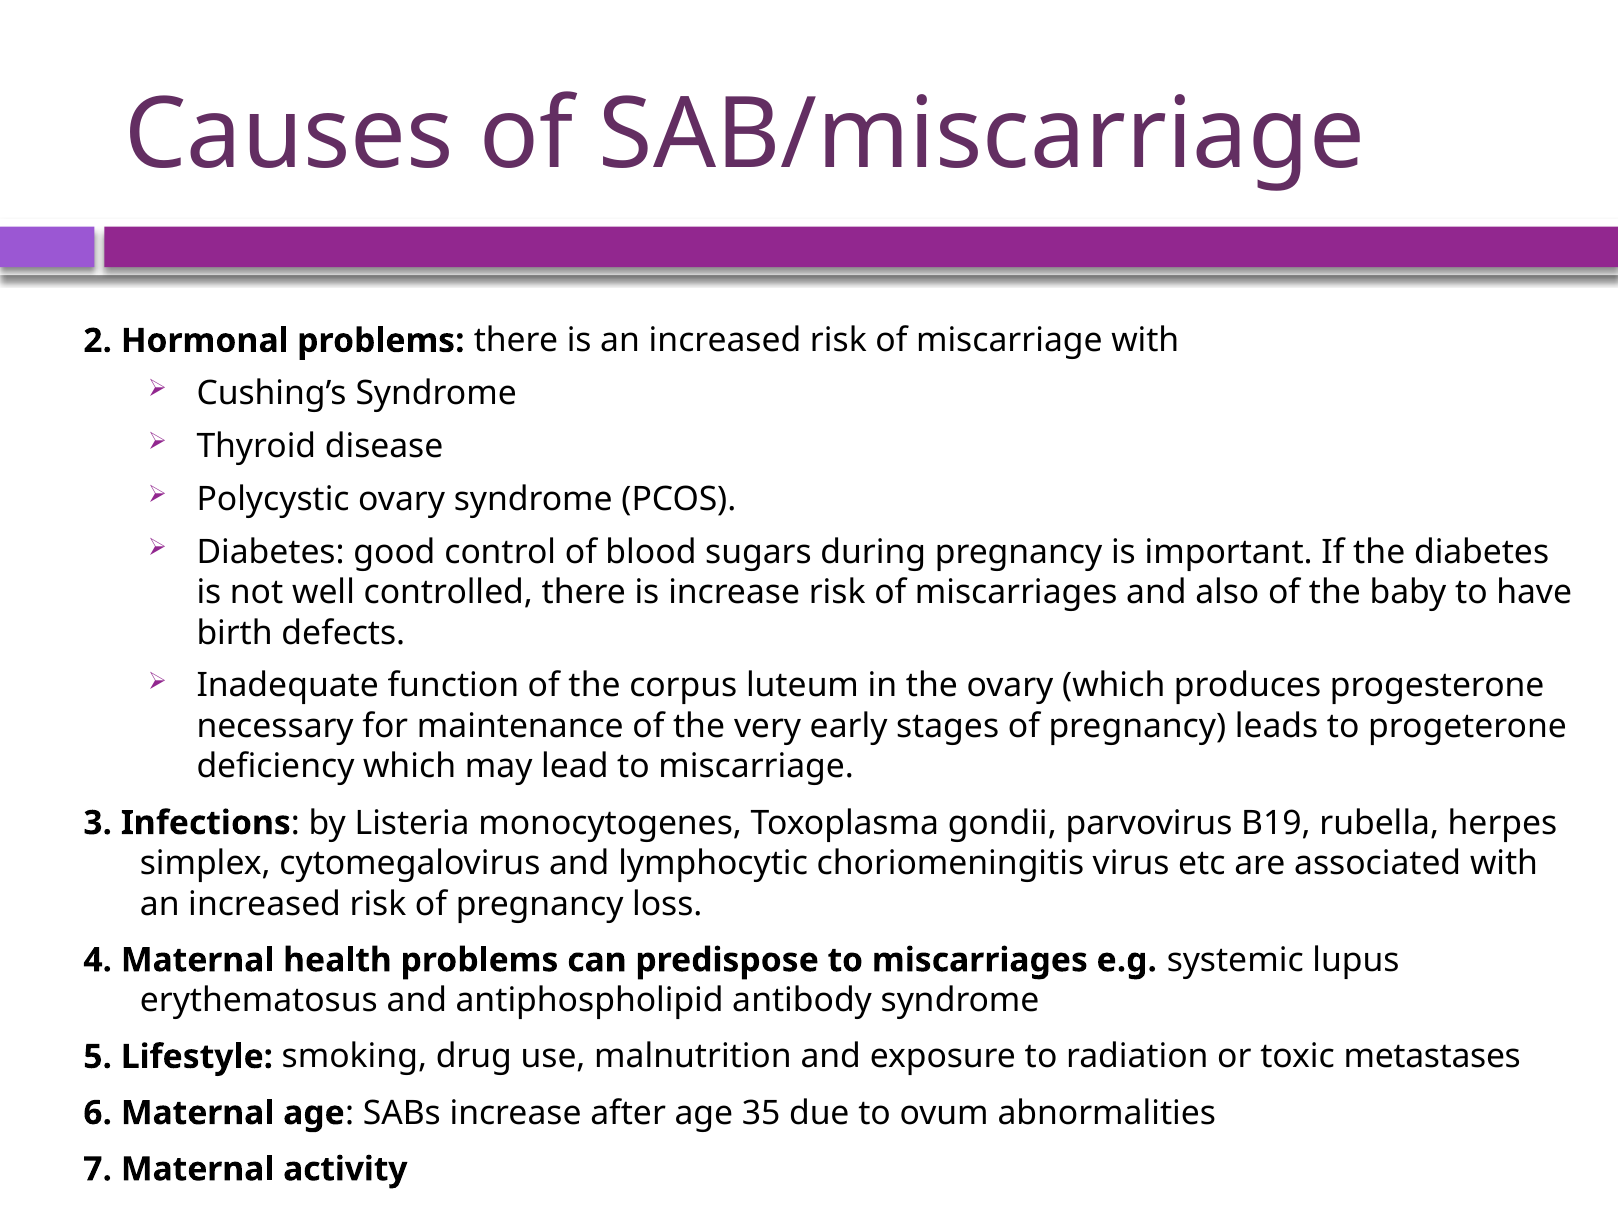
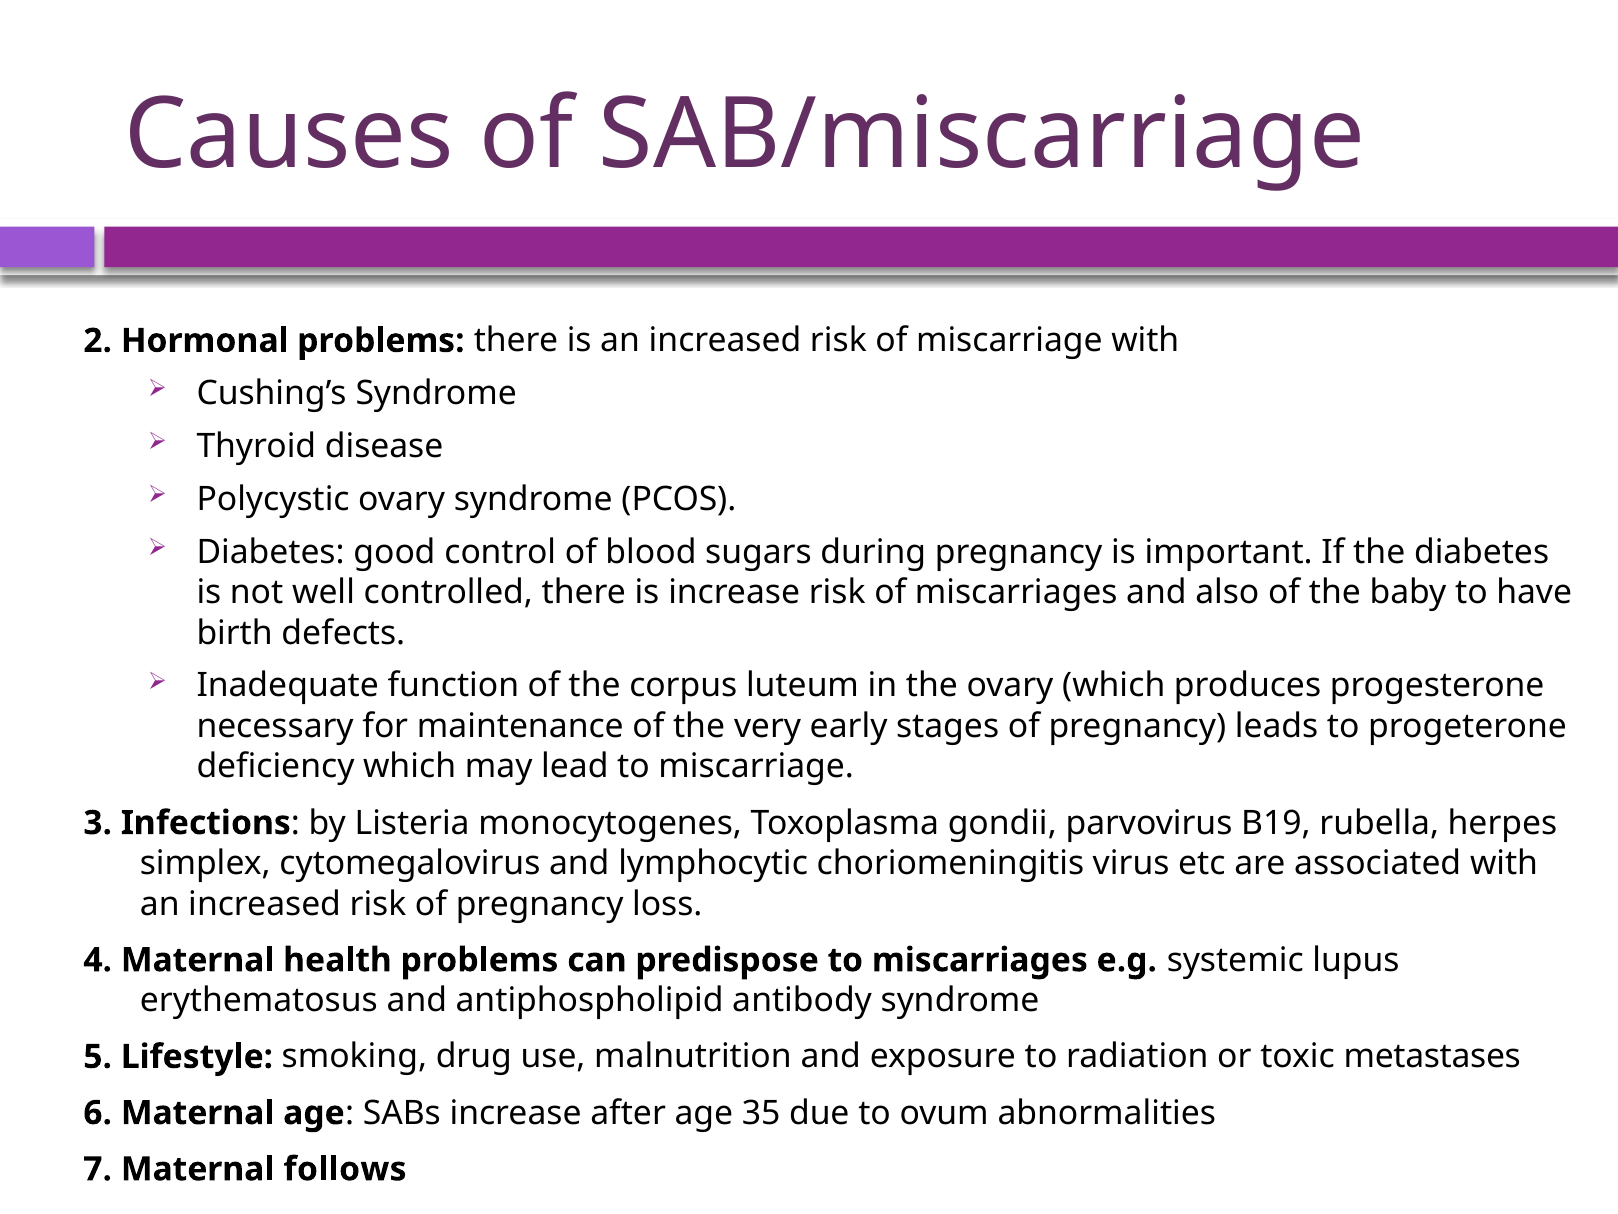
activity: activity -> follows (345, 1169)
